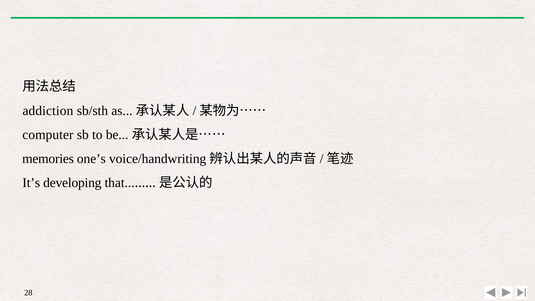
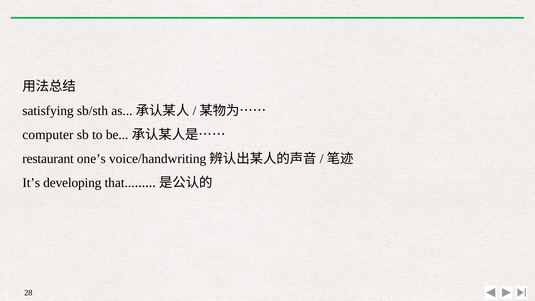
addiction: addiction -> satisfying (48, 111)
memories: memories -> restaurant (48, 159)
